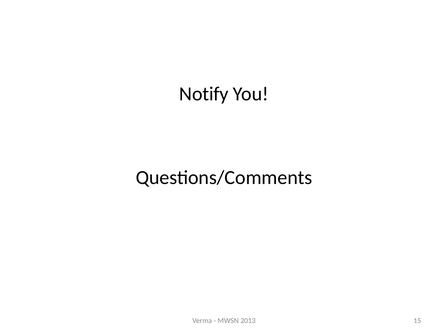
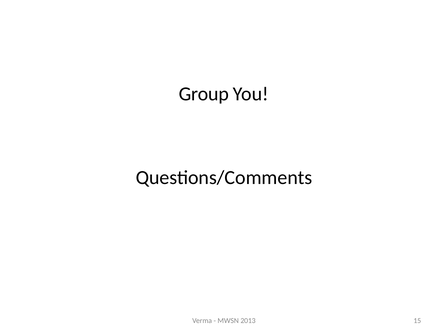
Notify: Notify -> Group (204, 94)
